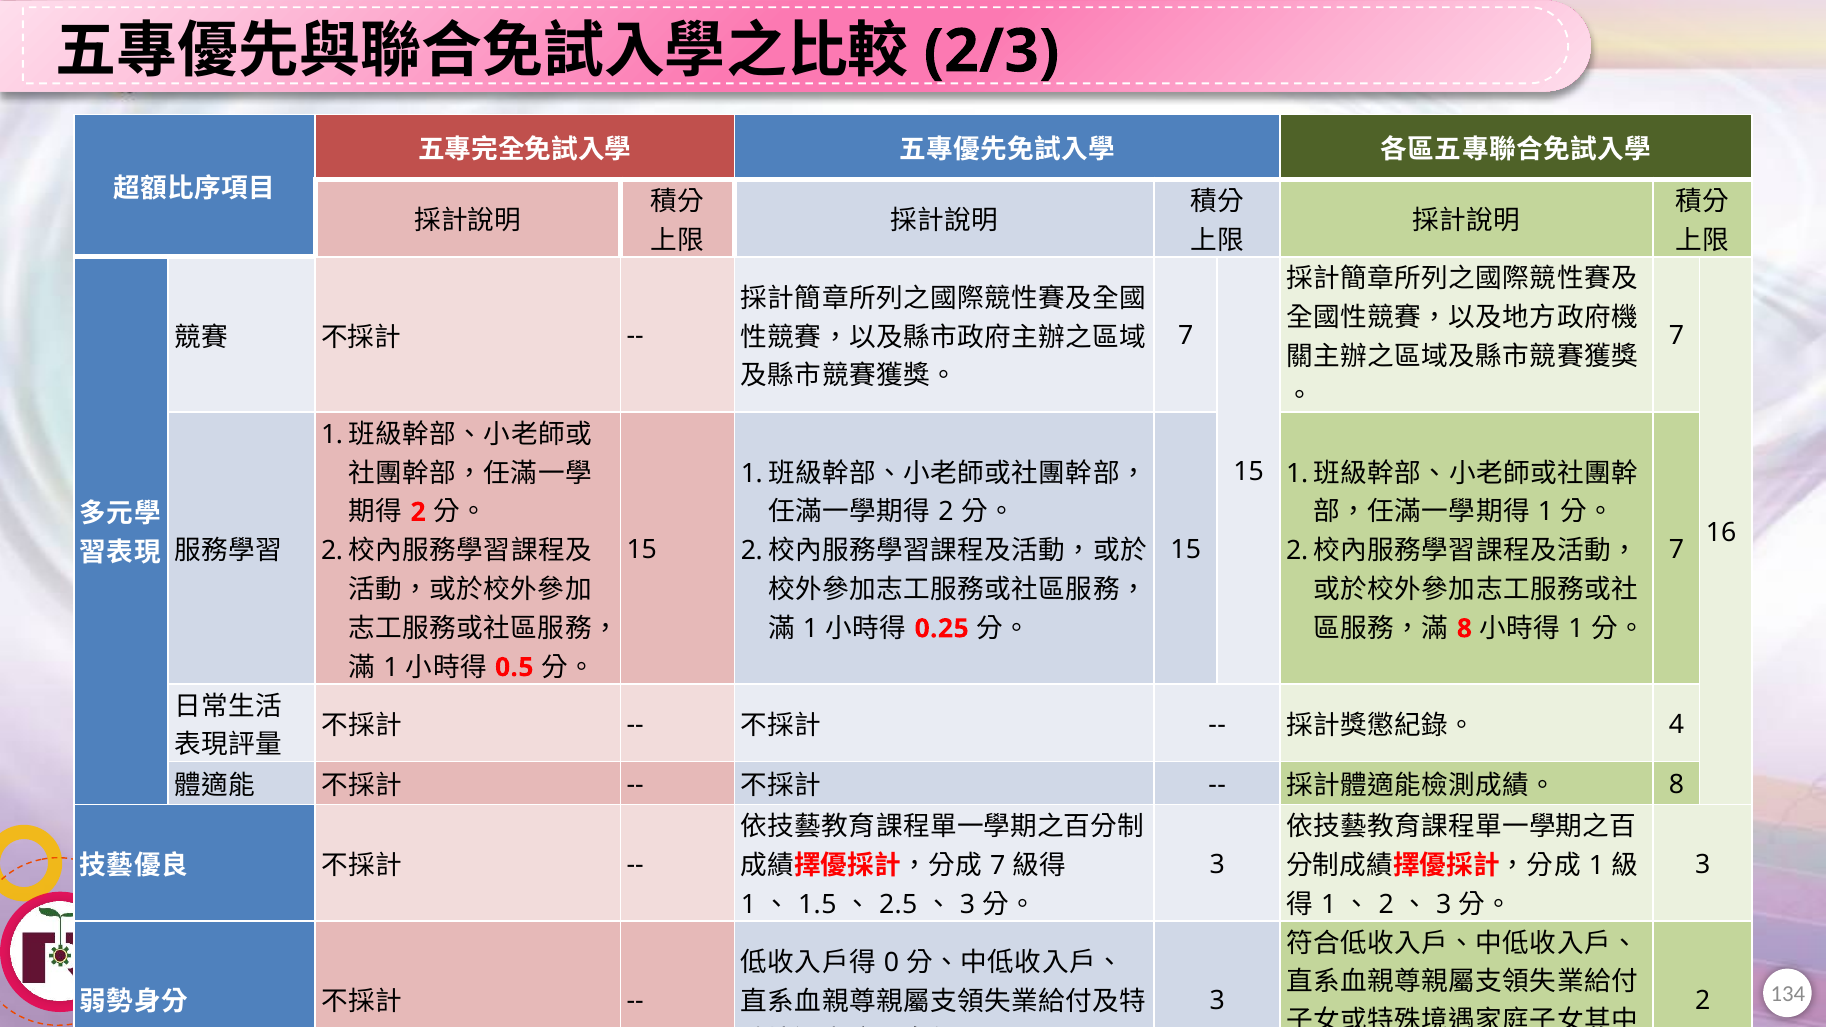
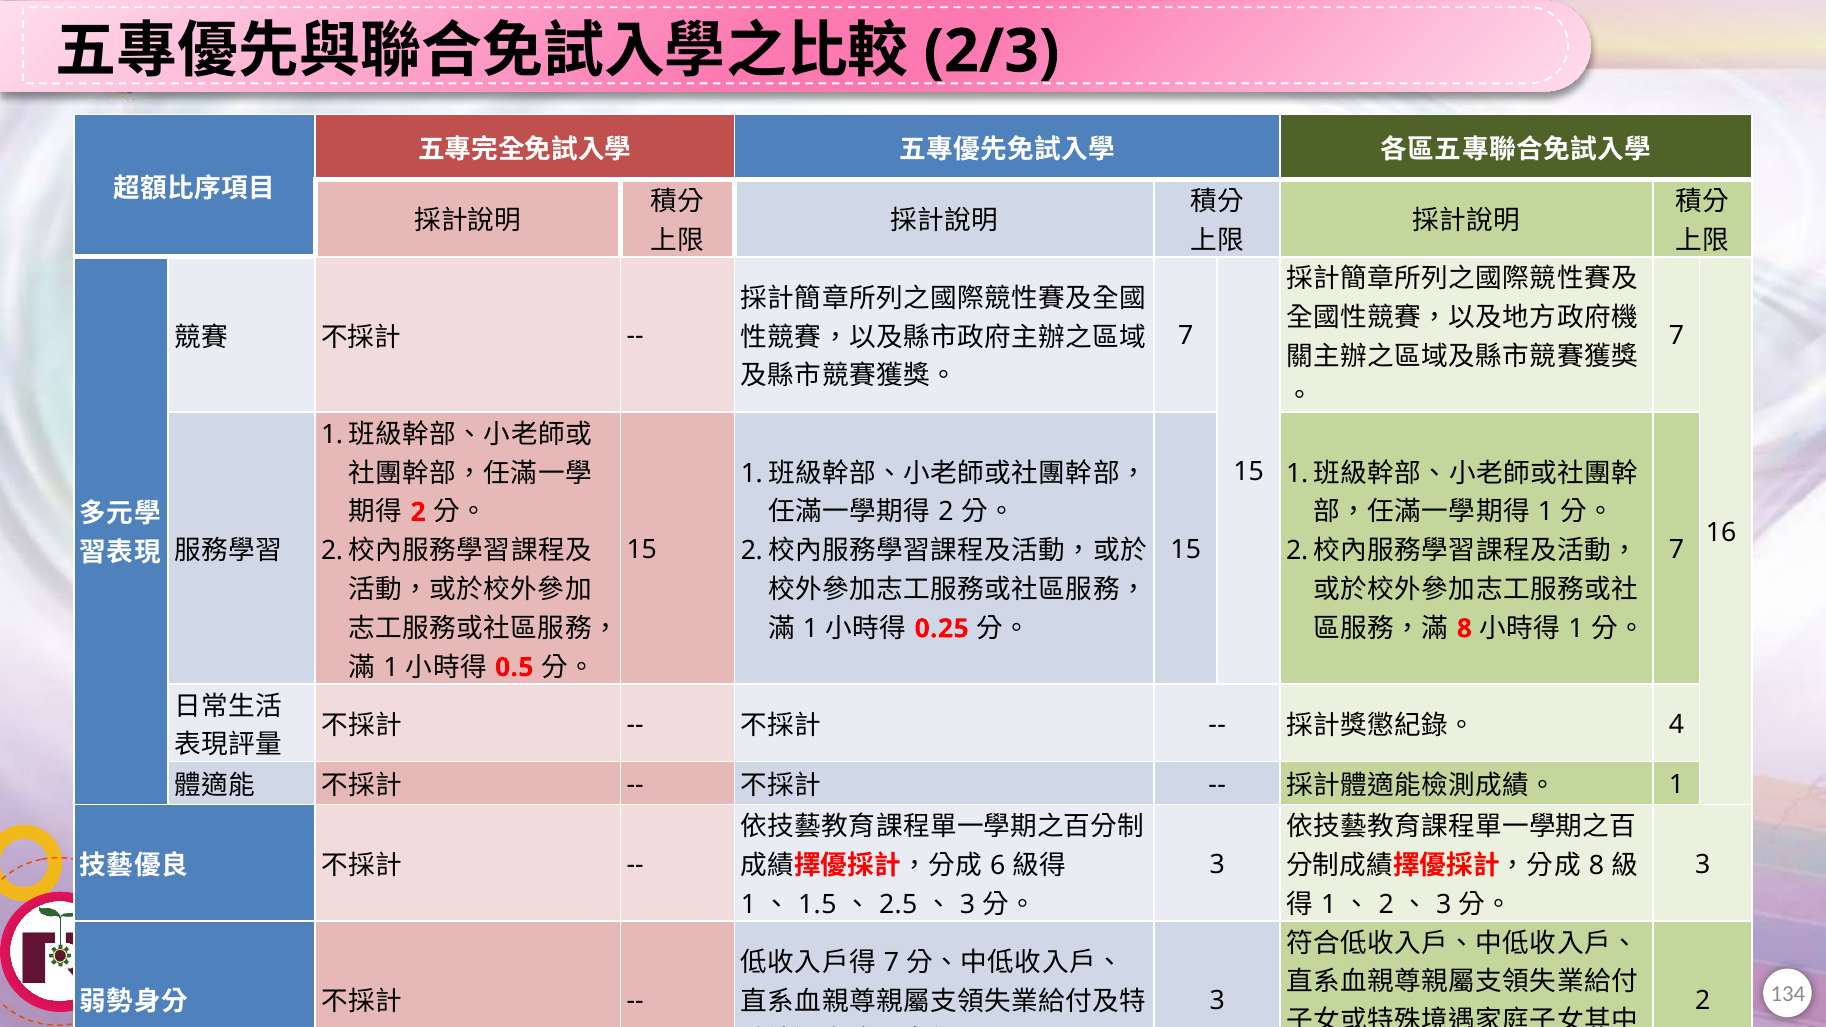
8: 8 -> 1 (1676, 785)
7: 7 -> 6 (998, 866)
1: 1 -> 8 (1596, 866)
0: 0 -> 7 (892, 963)
